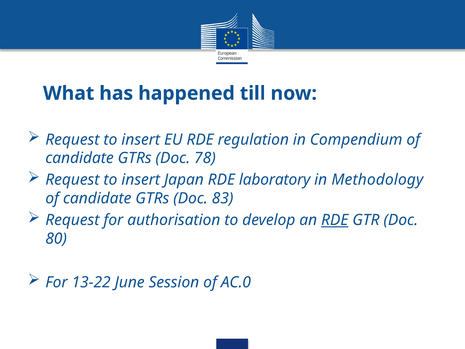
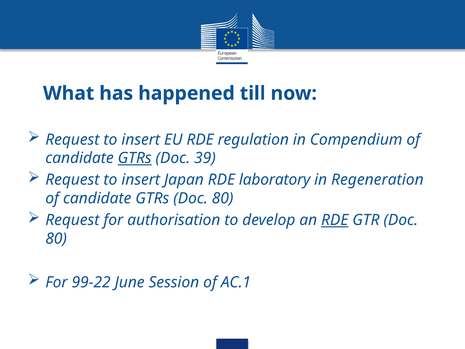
GTRs underline: none -> present (135, 158)
78: 78 -> 39 (205, 158)
Methodology: Methodology -> Regeneration (377, 180)
GTRs Doc 83: 83 -> 80 (223, 198)
13-22: 13-22 -> 99-22 (91, 282)
AC.0: AC.0 -> AC.1 (236, 282)
